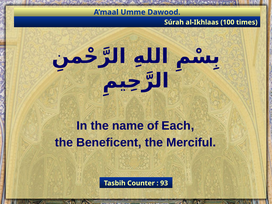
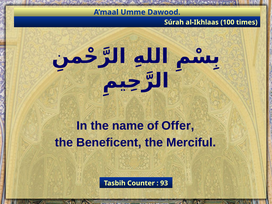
Each: Each -> Offer (178, 126)
